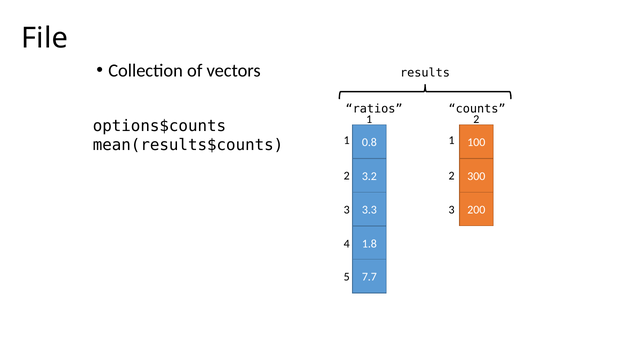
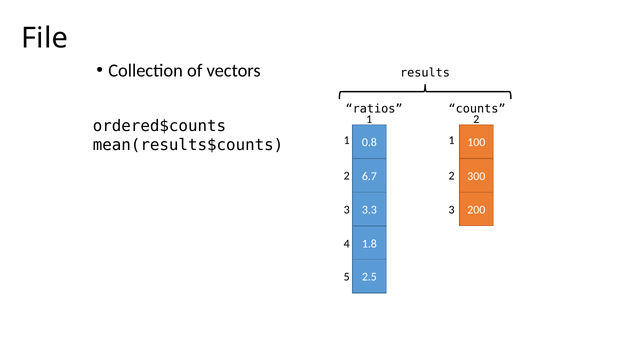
options$counts: options$counts -> ordered$counts (159, 126)
3.2: 3.2 -> 6.7 (369, 176)
7.7: 7.7 -> 2.5 (369, 277)
